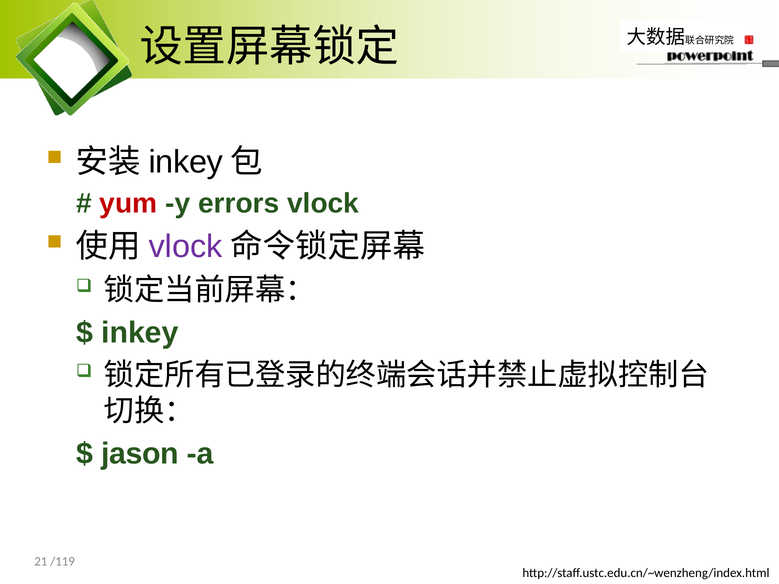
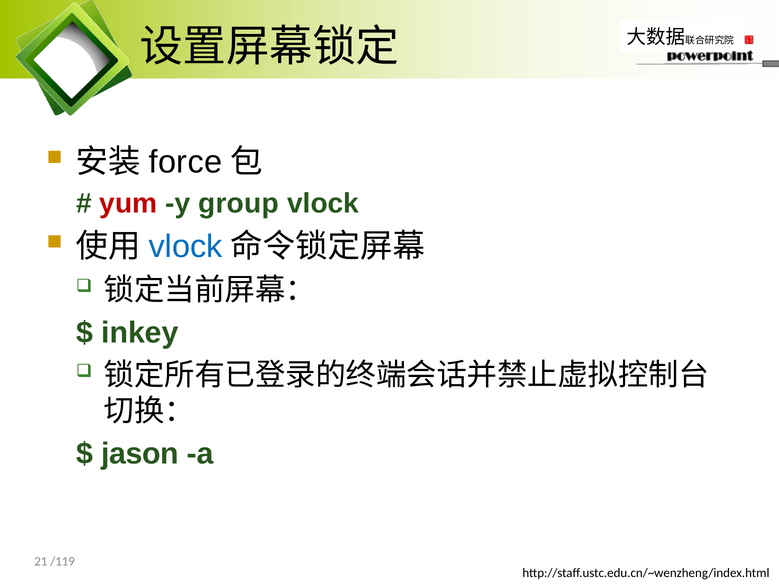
inkey: inkey -> force (185, 162)
errors: errors -> group (239, 204)
vlock colour: purple -> blue (186, 247)
